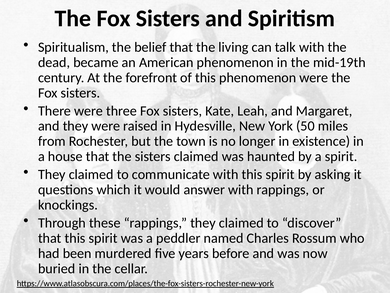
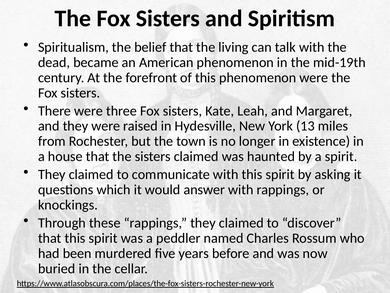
50: 50 -> 13 (305, 126)
